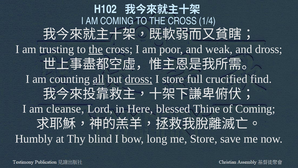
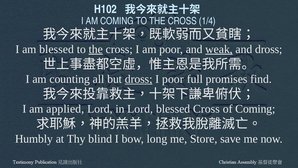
am trusting: trusting -> blessed (57, 49)
weak underline: none -> present (219, 49)
all underline: present -> none (99, 79)
I store: store -> poor (173, 79)
crucified: crucified -> promises (227, 79)
cleanse: cleanse -> applied (65, 109)
in Here: Here -> Lord (140, 109)
blessed Thine: Thine -> Cross (206, 109)
